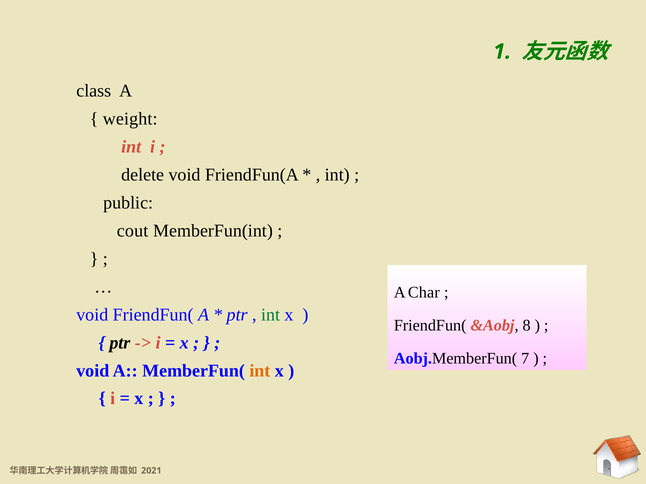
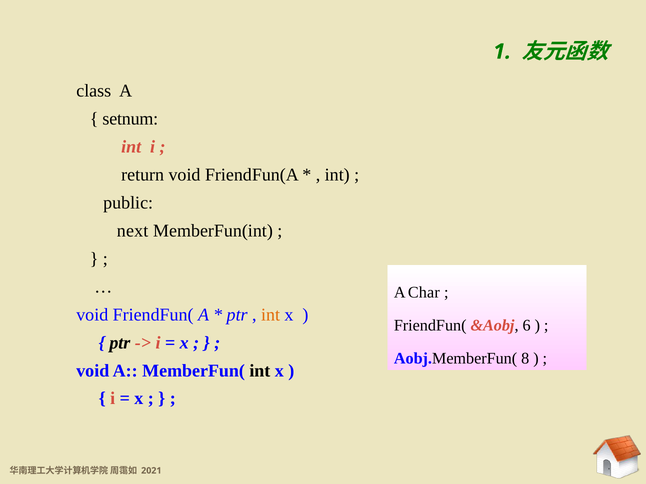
weight: weight -> setnum (130, 119)
delete: delete -> return (143, 175)
cout: cout -> next (133, 231)
int colour: green -> orange (271, 315)
8: 8 -> 6 (527, 326)
7: 7 -> 8 (525, 359)
int colour: orange -> black (260, 371)
